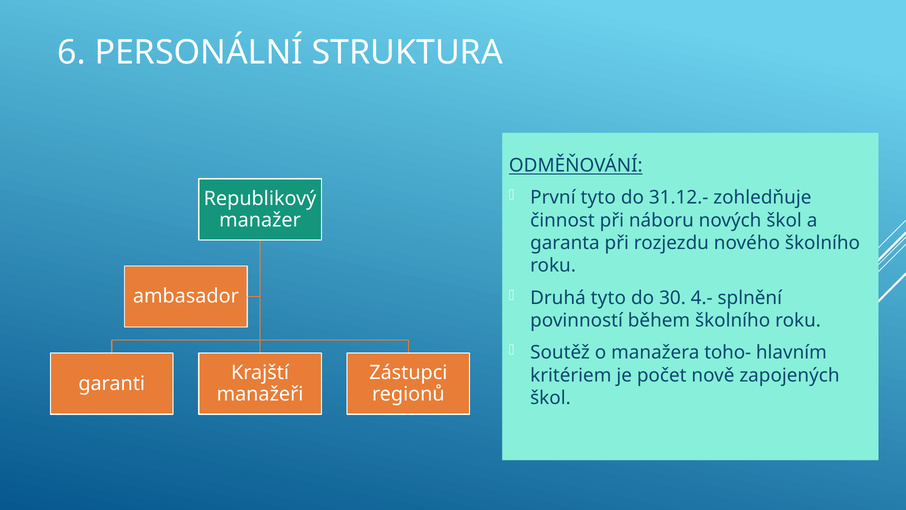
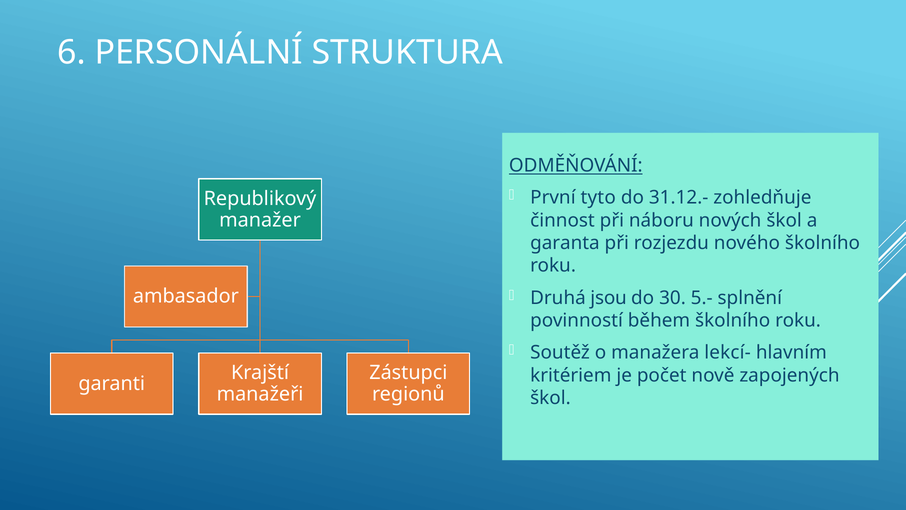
Druhá tyto: tyto -> jsou (609, 298)
4.-: 4.- -> 5.- (702, 298)
toho-: toho- -> lekcí- (728, 352)
